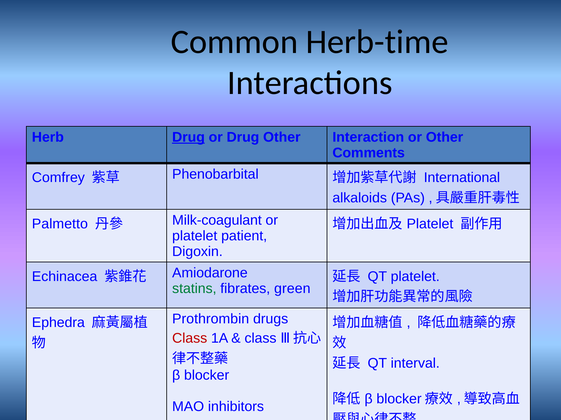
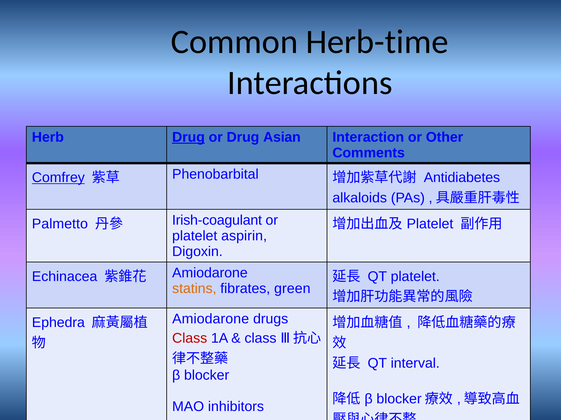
Drug Other: Other -> Asian (282, 137)
Comfrey underline: none -> present (58, 178)
International: International -> Antidiabetes (462, 178)
Milk-coagulant: Milk-coagulant -> Irish-coagulant (217, 221)
patient: patient -> aspirin (244, 236)
statins colour: green -> orange (194, 289)
Prothrombin: Prothrombin -> Amiodarone (211, 320)
